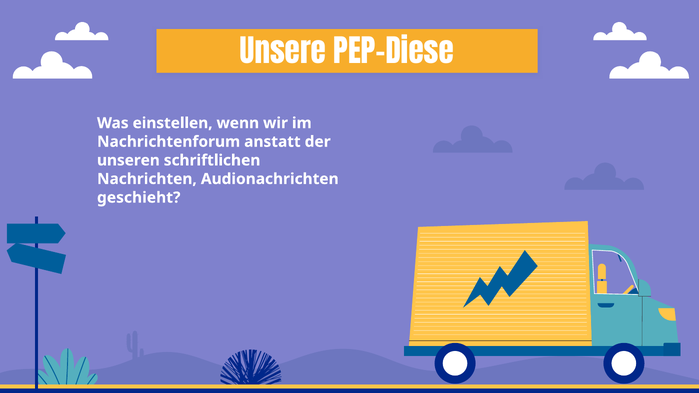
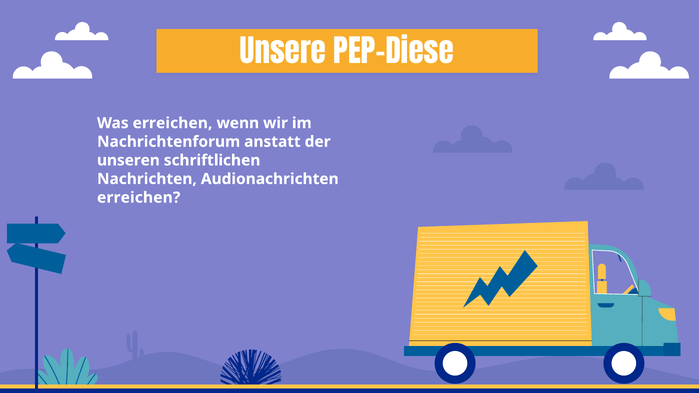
Was einstellen: einstellen -> erreichen (172, 123)
geschieht: geschieht -> erreichen (139, 198)
